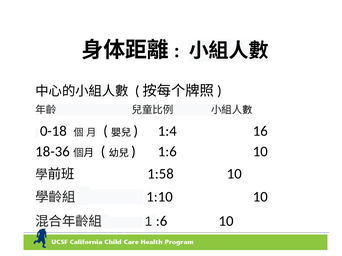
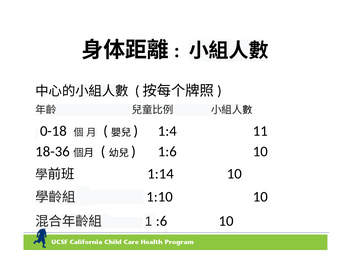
16: 16 -> 11 (260, 131)
1:58: 1:58 -> 1:14 (161, 174)
